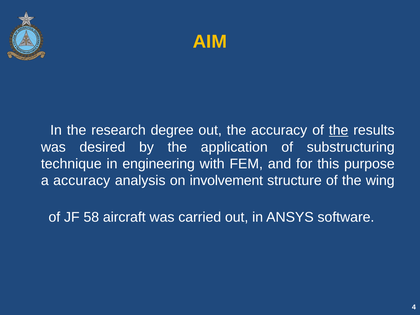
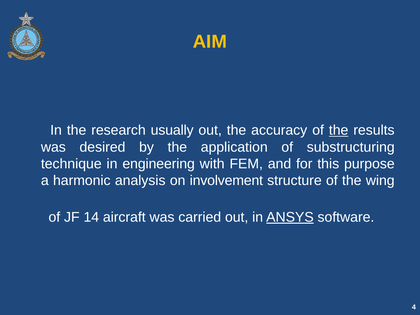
degree: degree -> usually (172, 130)
a accuracy: accuracy -> harmonic (82, 181)
58: 58 -> 14 (91, 217)
ANSYS underline: none -> present (290, 217)
